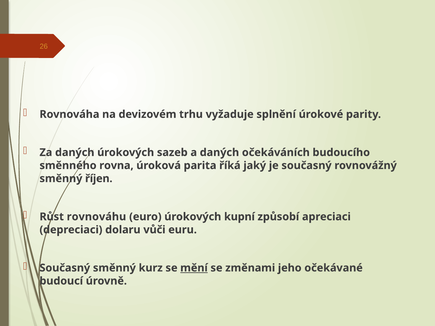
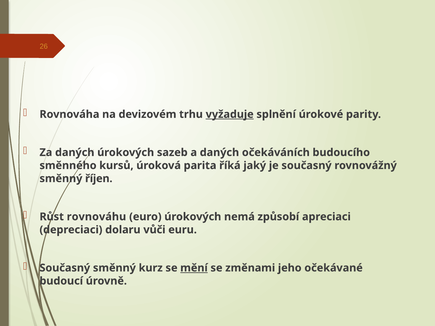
vyžaduje underline: none -> present (230, 114)
rovna: rovna -> kursů (116, 166)
kupní: kupní -> nemá (239, 217)
